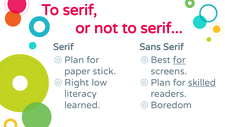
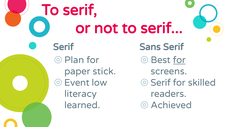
Right: Right -> Event (77, 82)
Plan: Plan -> Serif (161, 82)
skilled underline: present -> none (202, 82)
Boredom: Boredom -> Achieved (171, 105)
